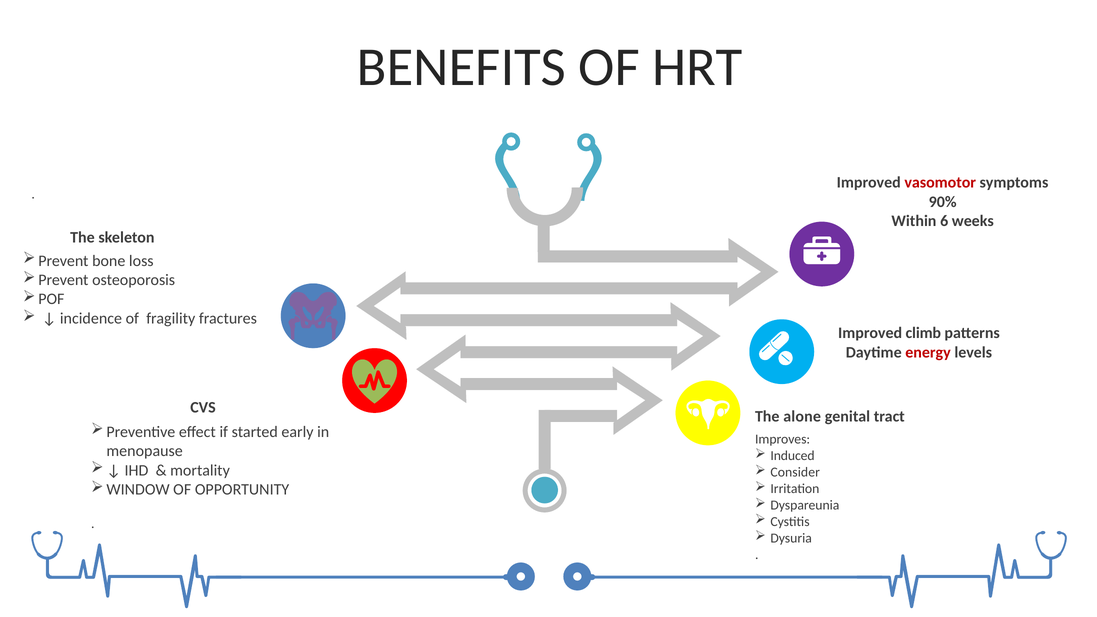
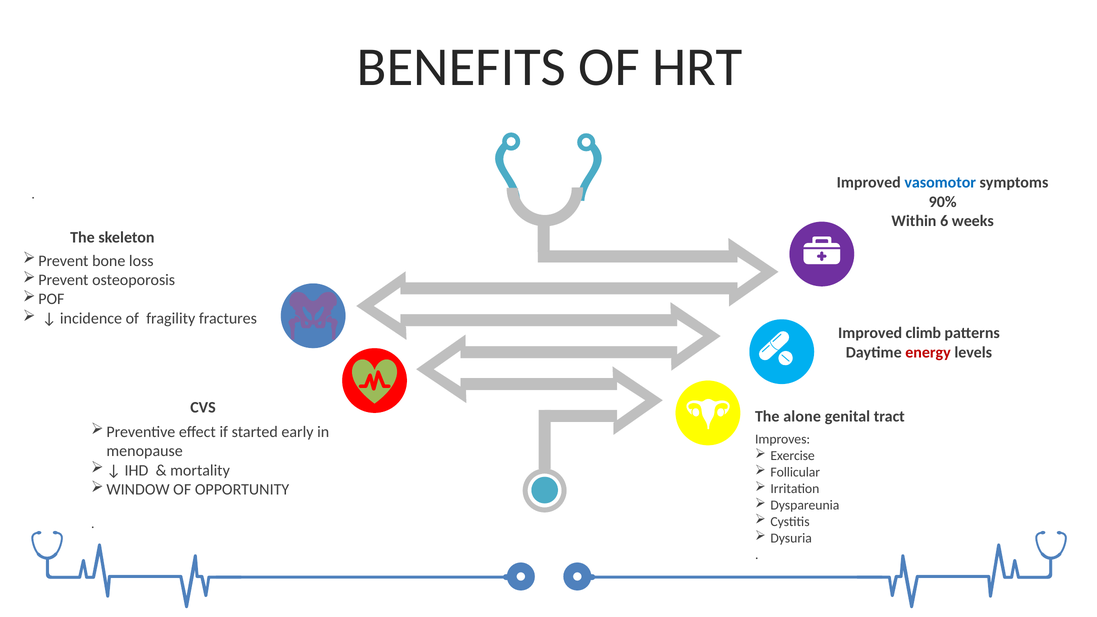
vasomotor colour: red -> blue (940, 183)
Induced: Induced -> Exercise (793, 456)
Consider: Consider -> Follicular (795, 472)
